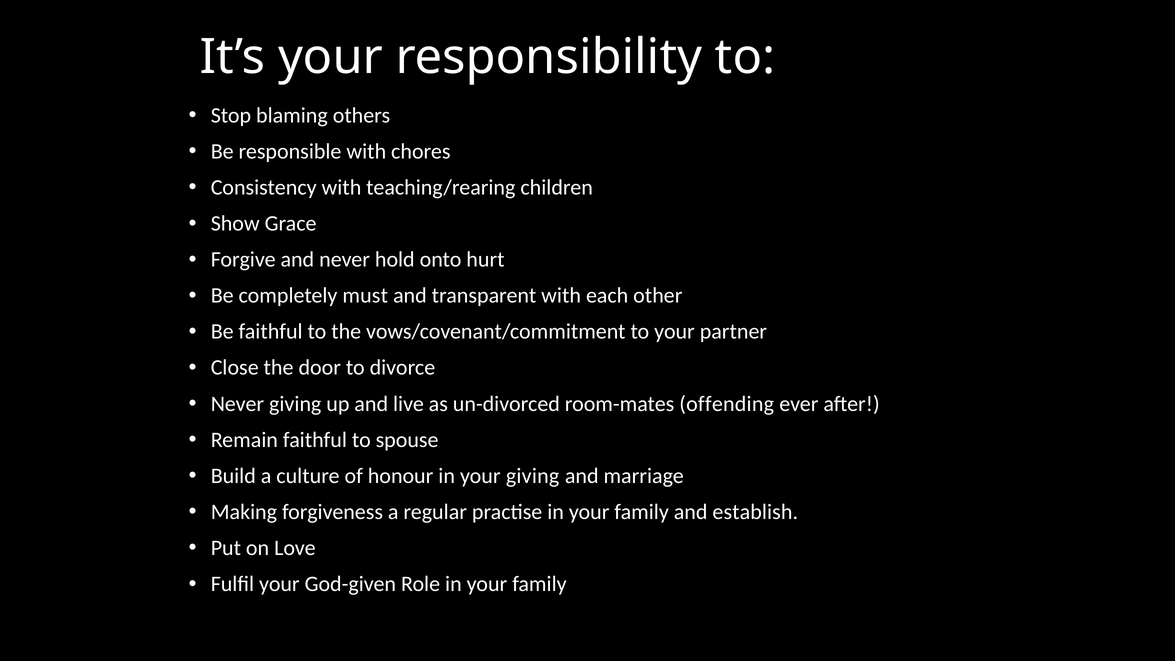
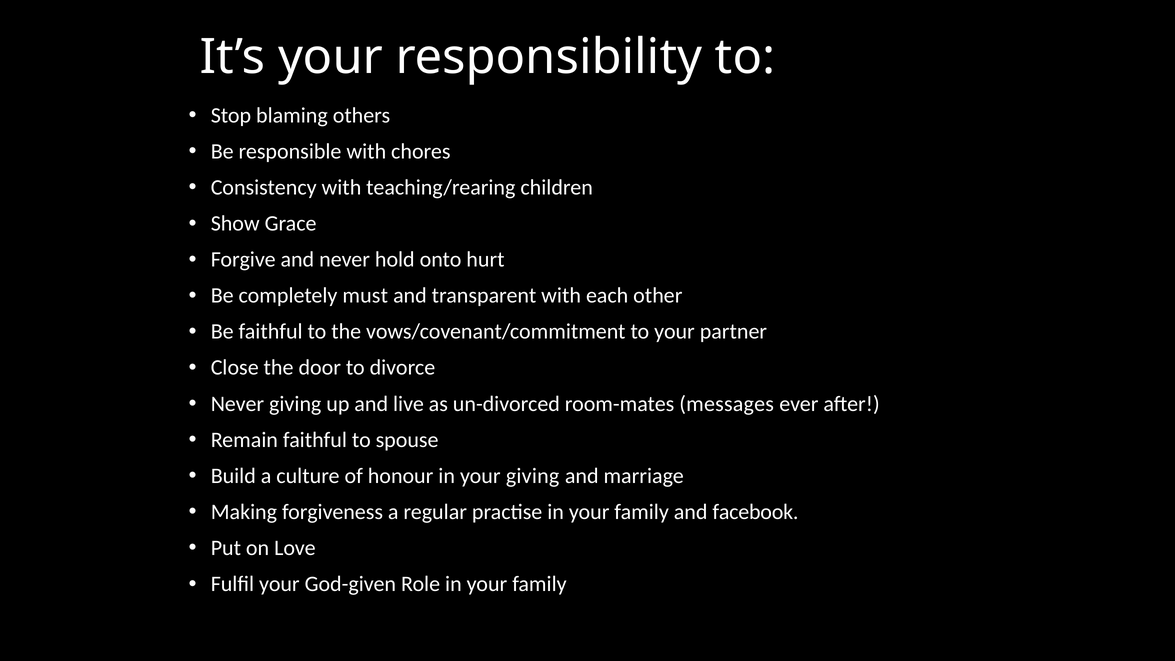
offending: offending -> messages (727, 404)
establish: establish -> facebook (755, 512)
